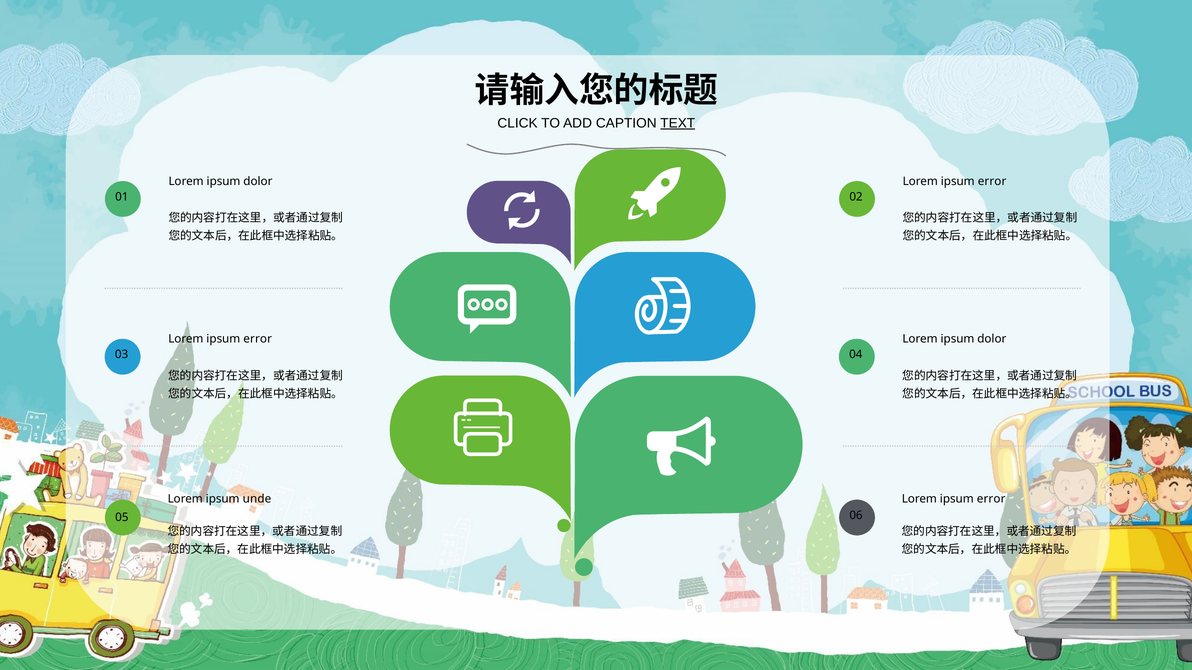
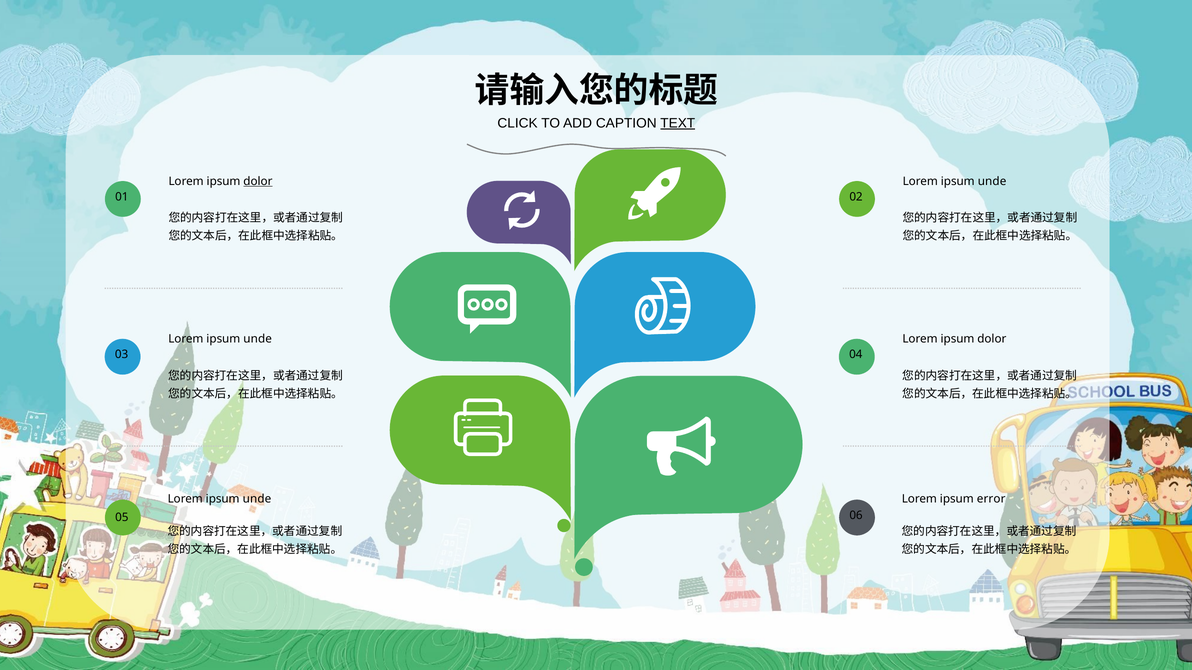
dolor underline: none -> present (258, 181)
error: error -> unde (992, 181)
error: error -> unde (258, 339)
